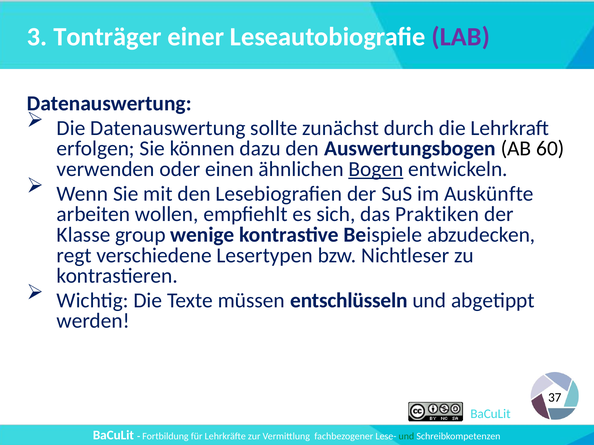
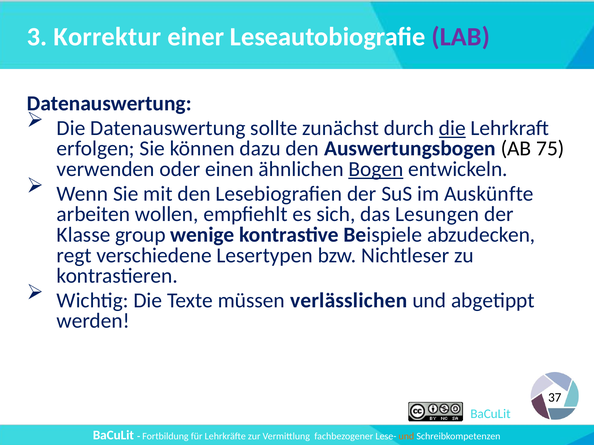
Tonträger: Tonträger -> Korrektur (107, 37)
die underline: none -> present (452, 128)
60: 60 -> 75 (550, 149)
Praktiken: Praktiken -> Lesungen (437, 214)
entschlüsseln: entschlüsseln -> verlässlichen (349, 301)
und colour: green -> orange (406, 437)
